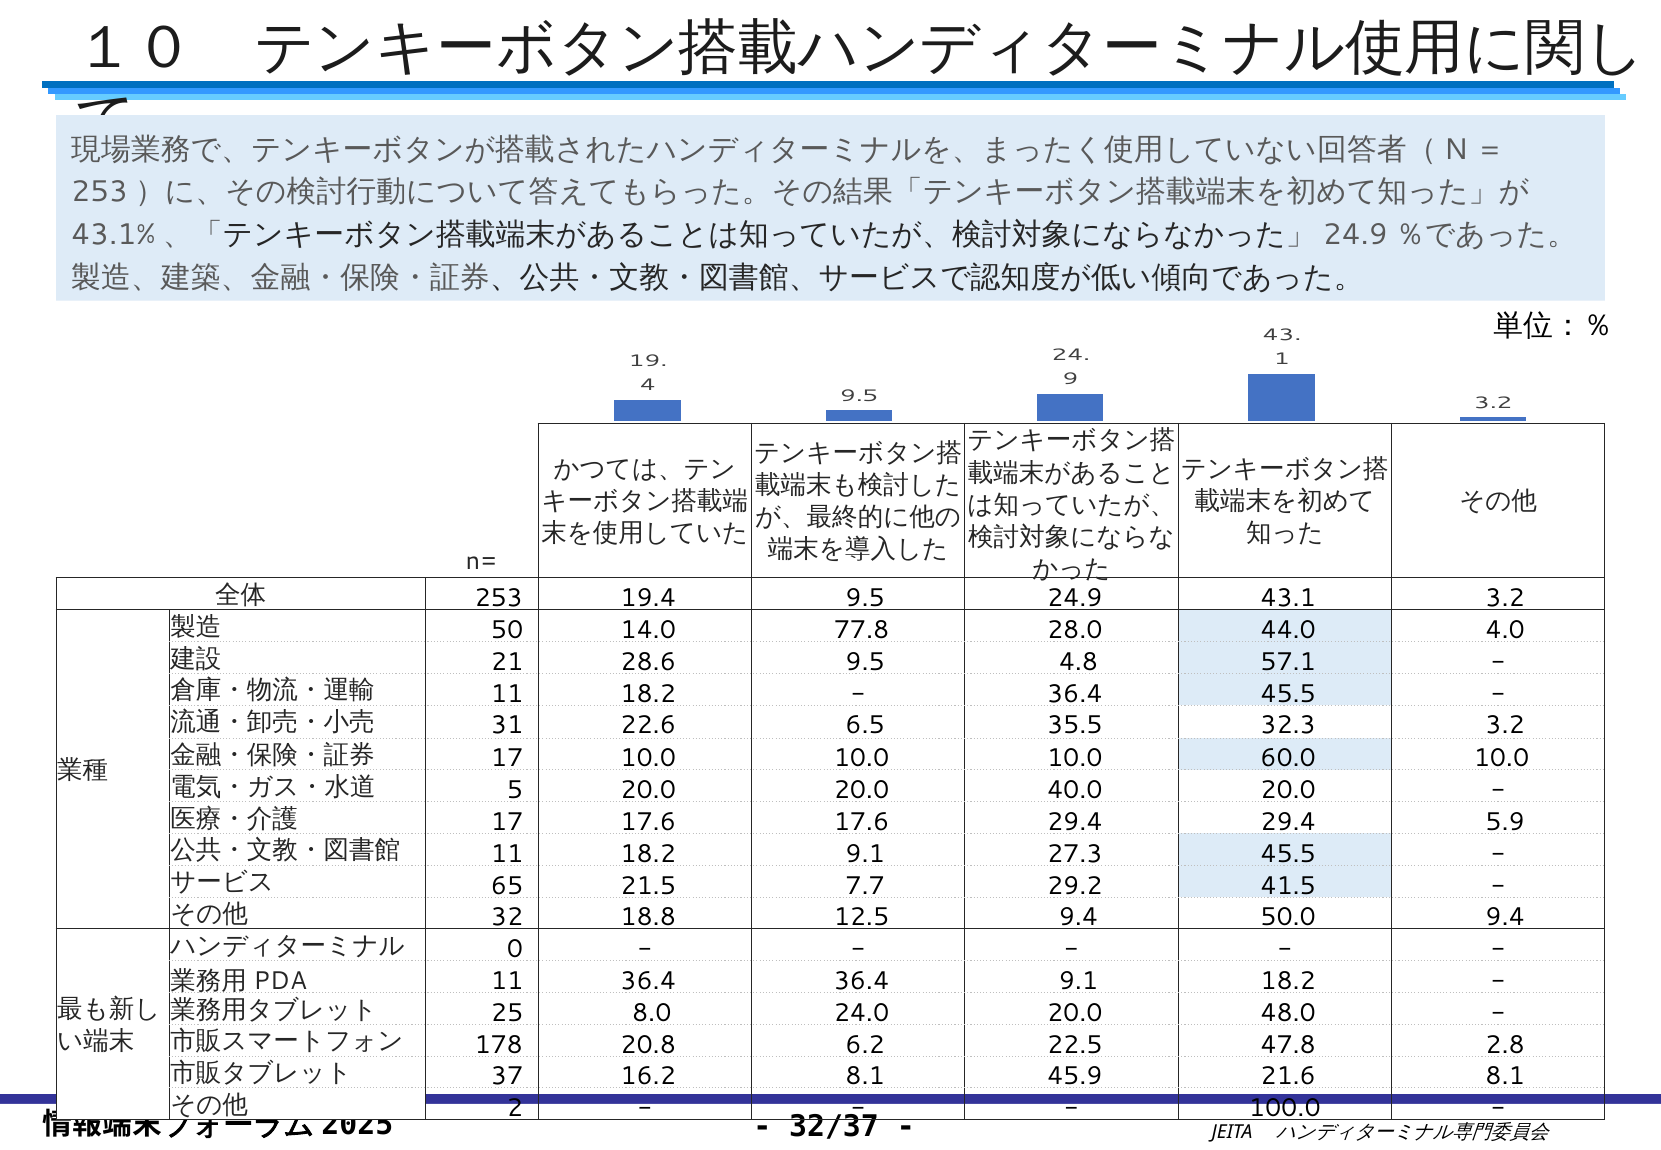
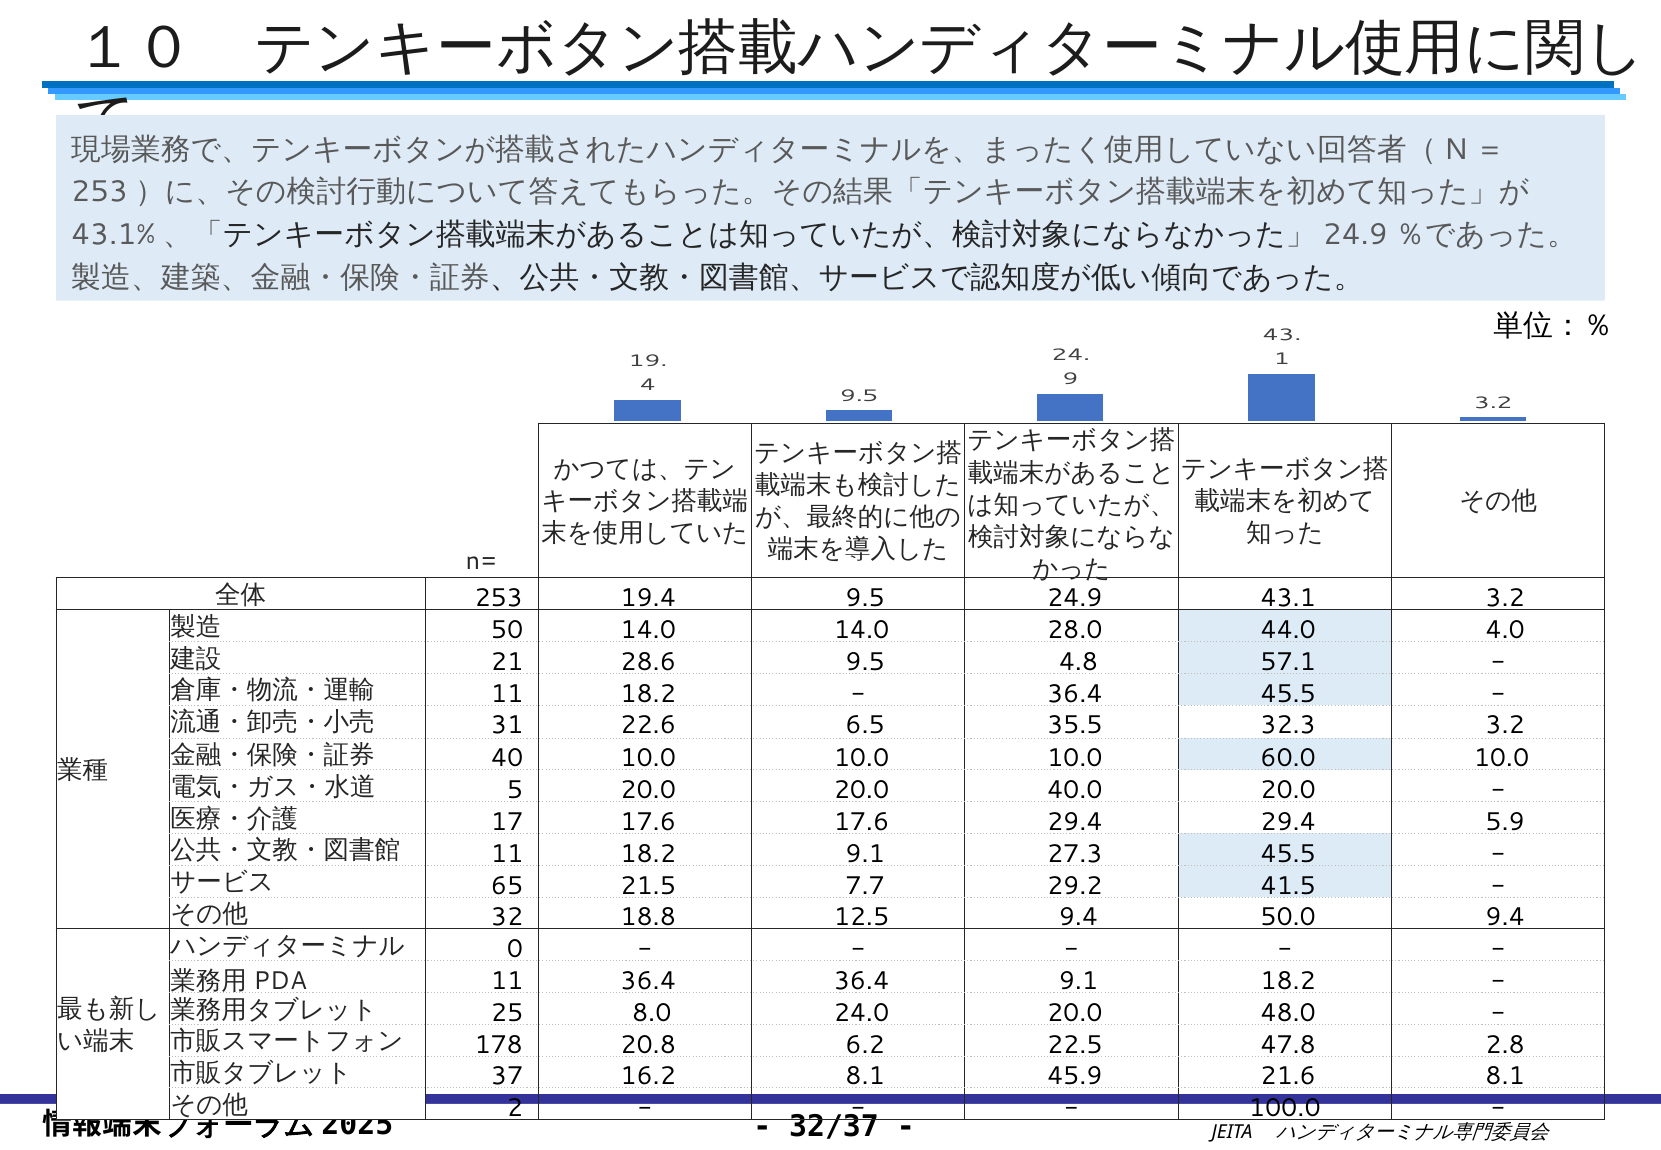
14.0 77.8: 77.8 -> 14.0 (862, 630)
17: 17 -> 40 (507, 758)
